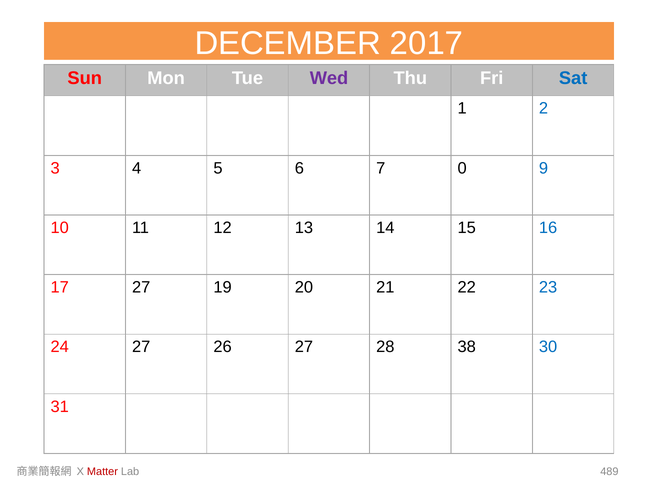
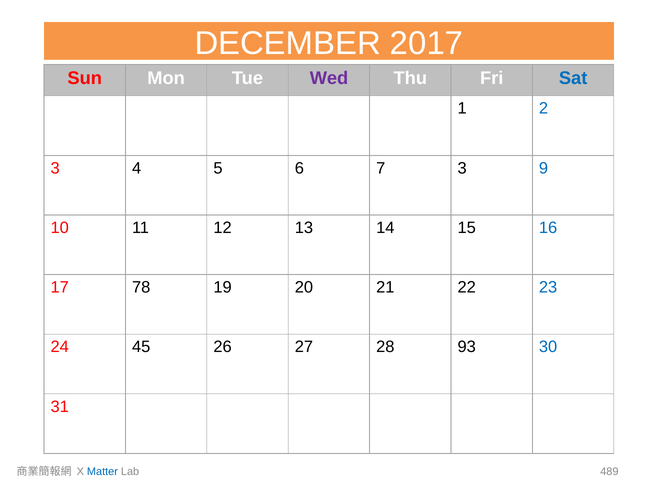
7 0: 0 -> 3 (462, 168)
17 27: 27 -> 78 (141, 287)
24 27: 27 -> 45 (141, 347)
38: 38 -> 93 (467, 347)
Matter colour: red -> blue (102, 471)
